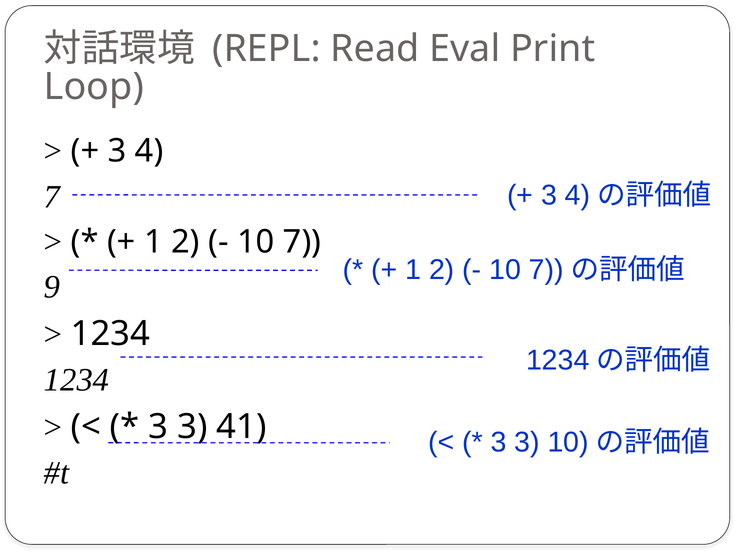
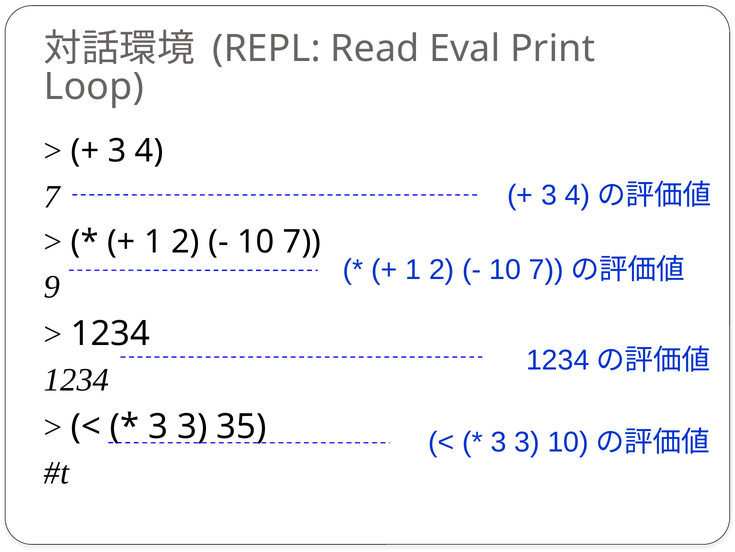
41: 41 -> 35 (241, 426)
